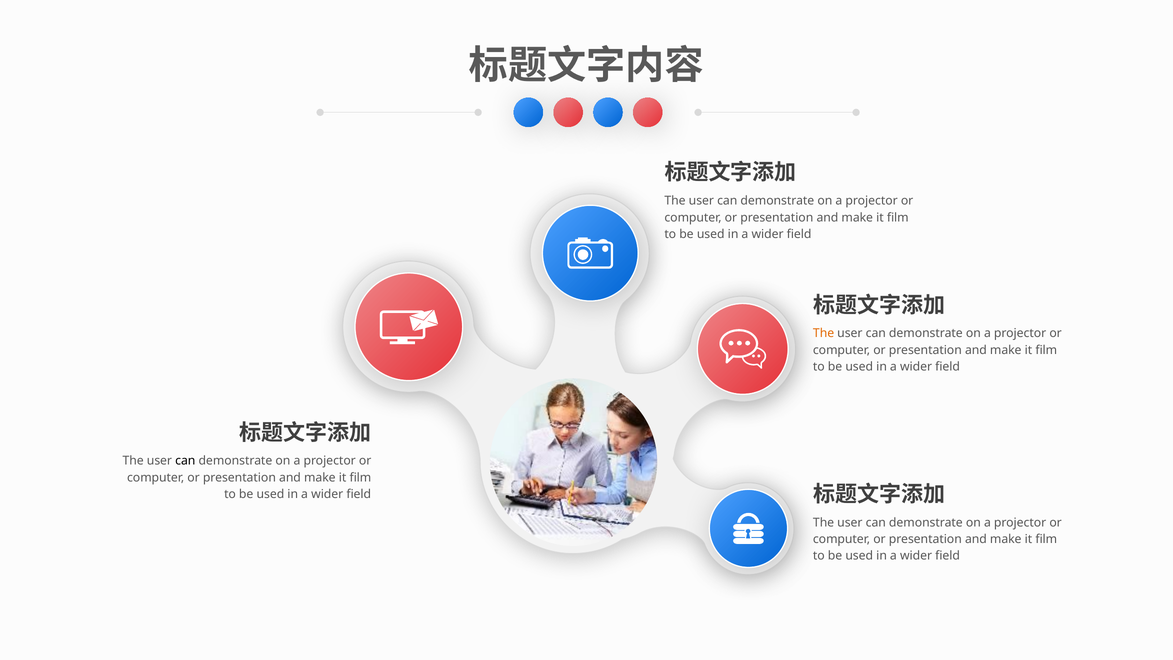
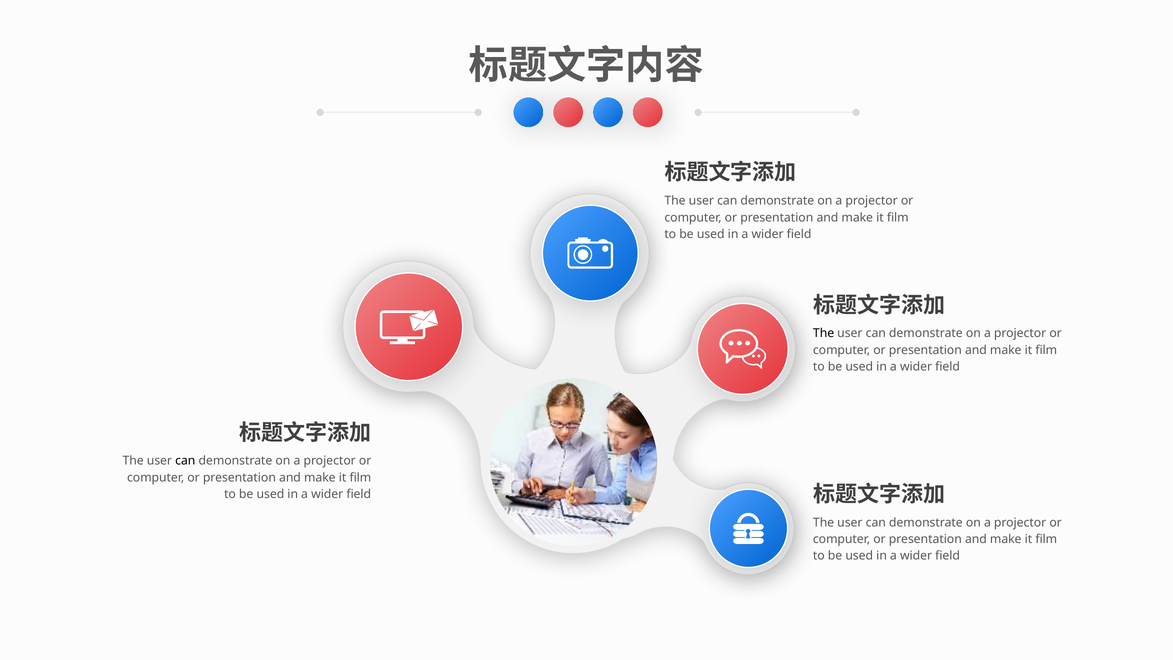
The colour: orange -> black (824, 333)
